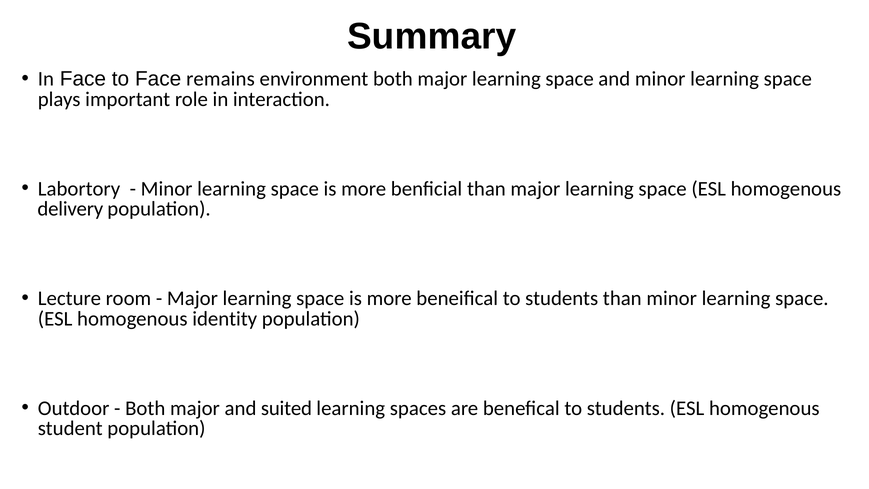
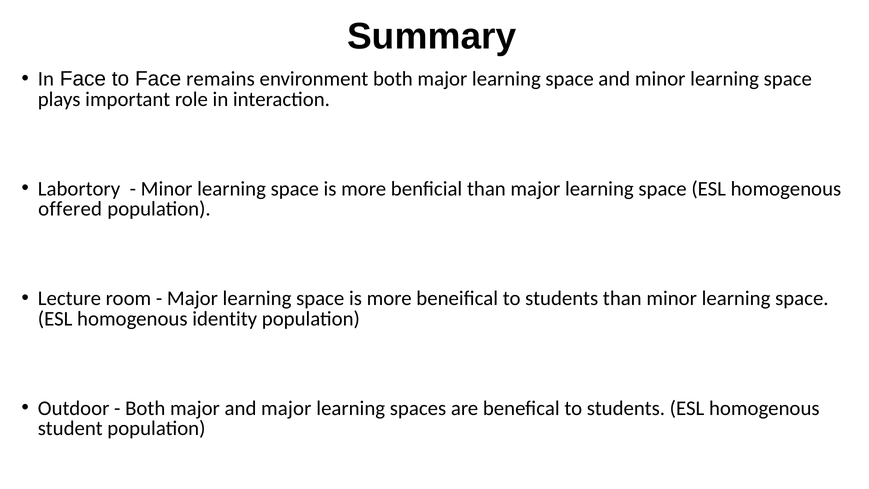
delivery: delivery -> offered (70, 209)
and suited: suited -> major (286, 408)
